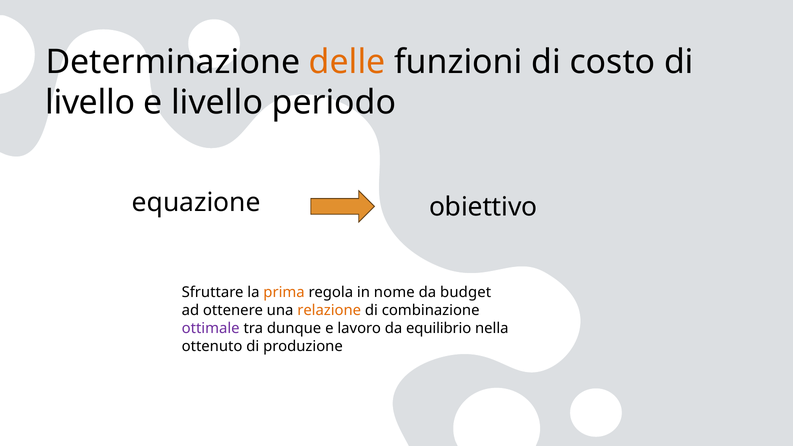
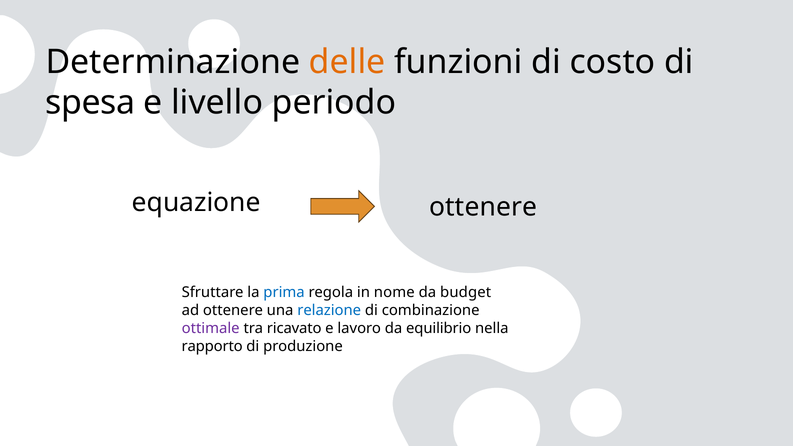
livello: livello -> spesa (90, 103)
equazione obiettivo: obiettivo -> ottenere (483, 207)
prima colour: orange -> blue (284, 293)
relazione colour: orange -> blue (329, 310)
dunque: dunque -> ricavato (294, 328)
ottenuto: ottenuto -> rapporto (212, 346)
